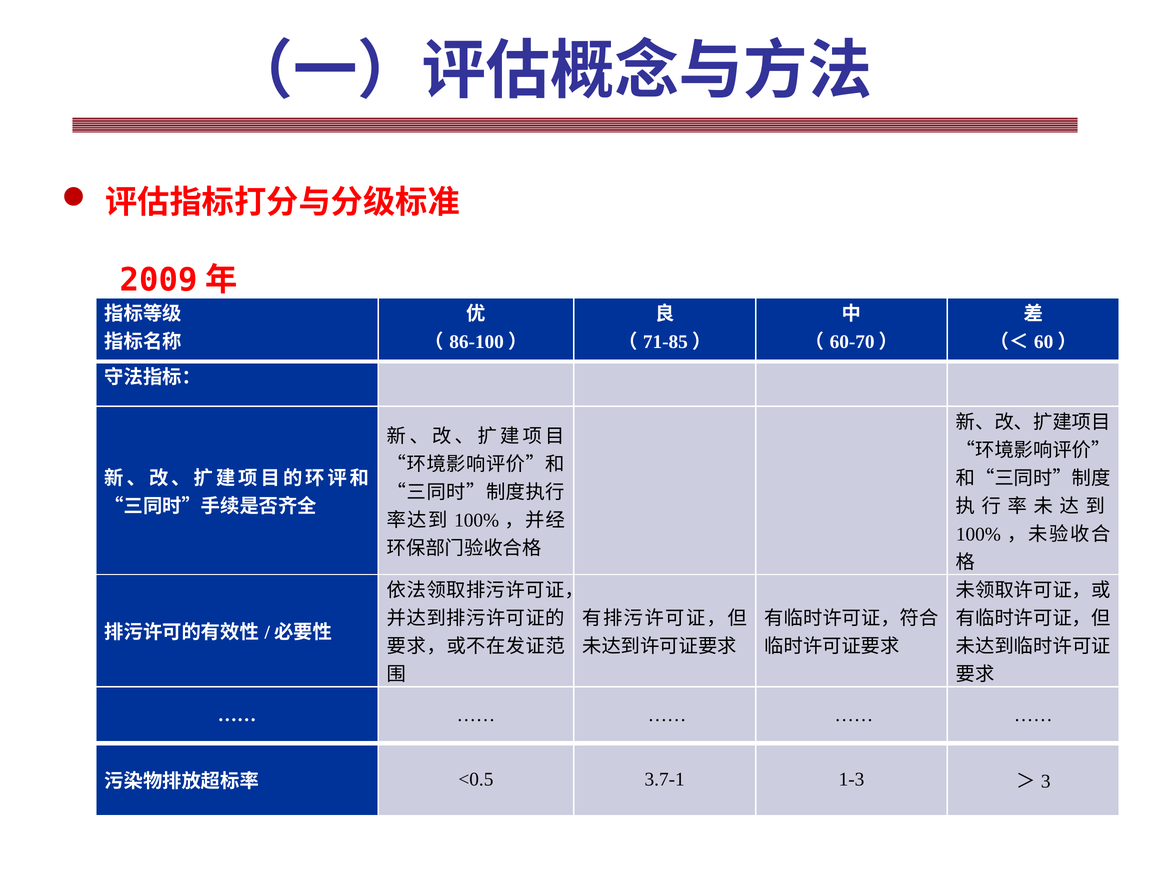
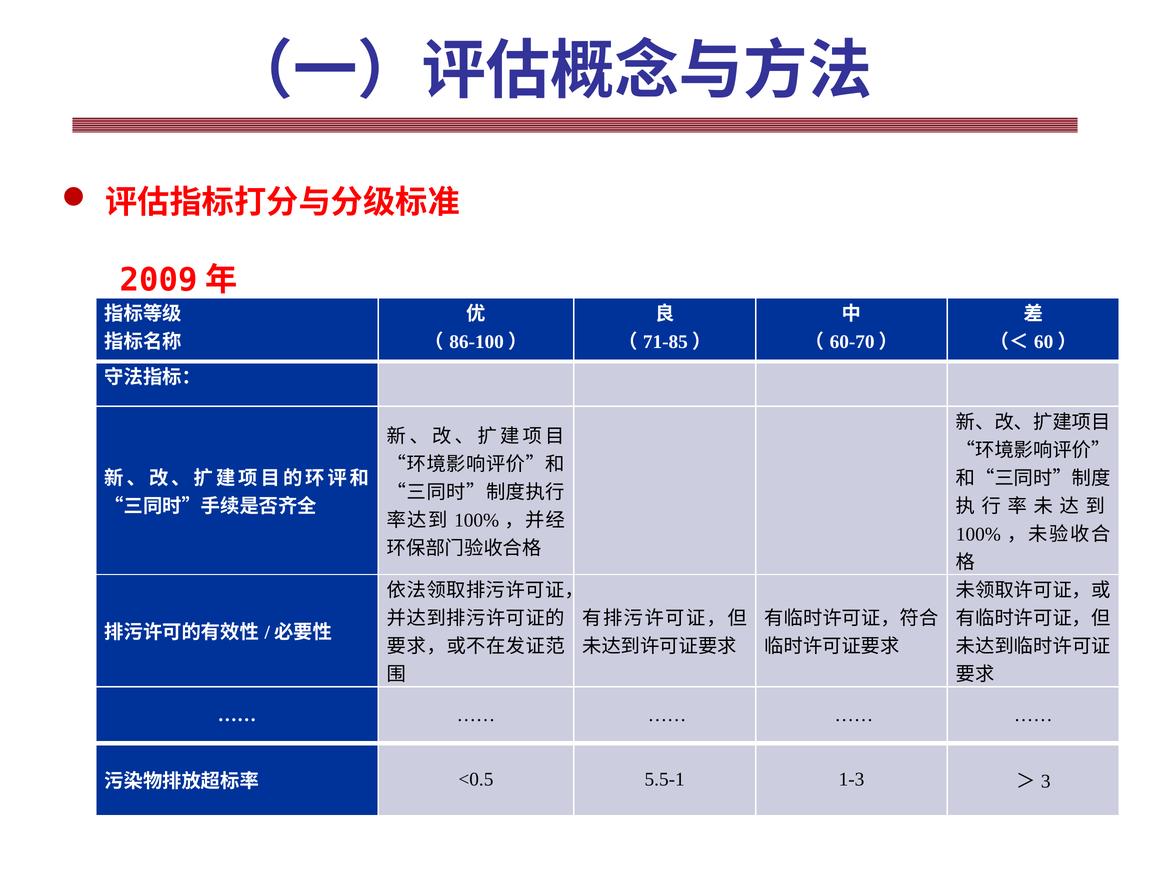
3.7-1: 3.7-1 -> 5.5-1 (665, 780)
